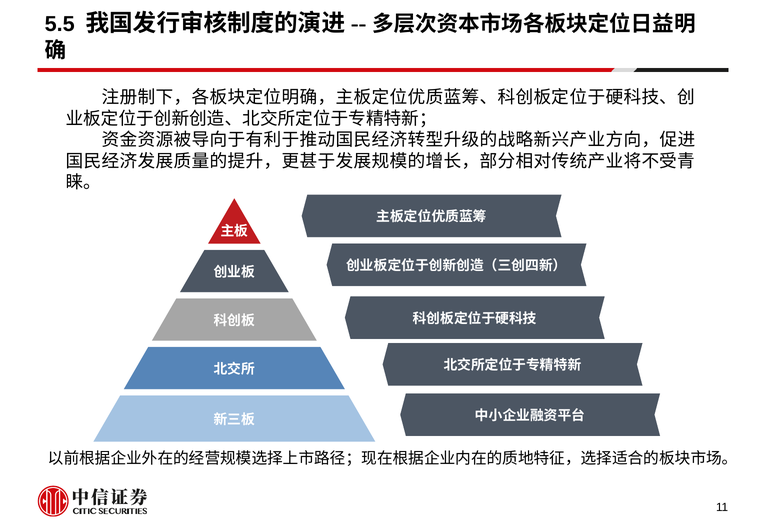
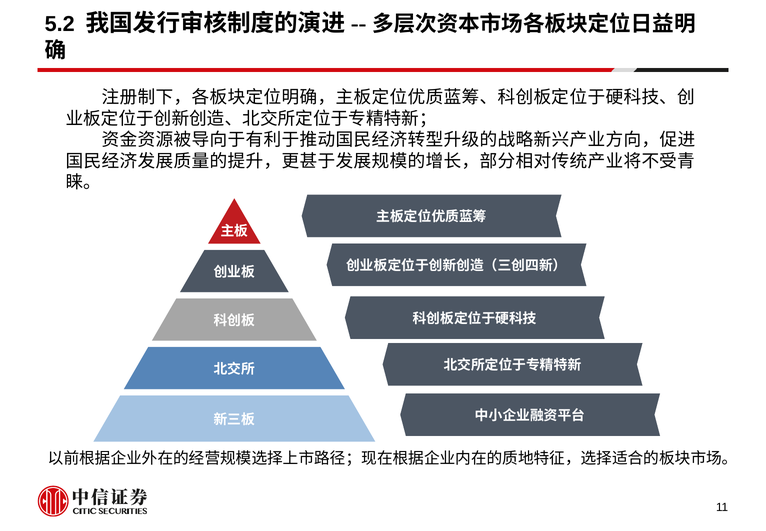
5.5: 5.5 -> 5.2 (60, 24)
